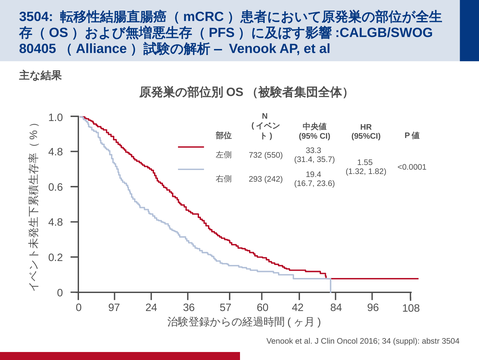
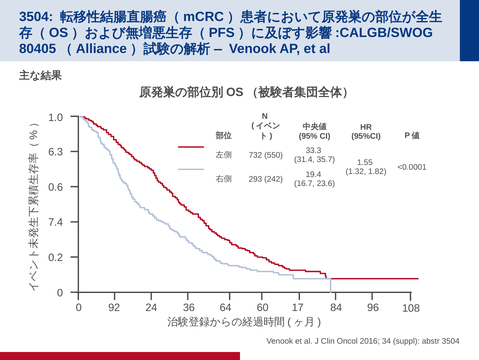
4.8: 4.8 -> 6.3 (56, 152)
4.8: 4.8 -> 7.4 (56, 222)
97: 97 -> 92 (114, 307)
57: 57 -> 64 (226, 307)
42: 42 -> 17 (298, 307)
